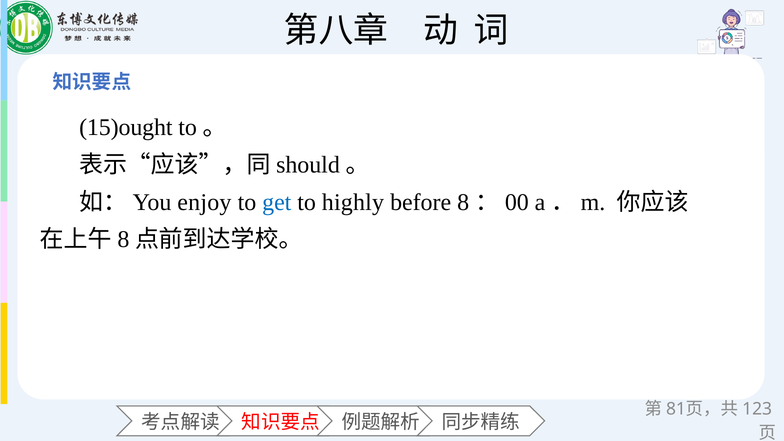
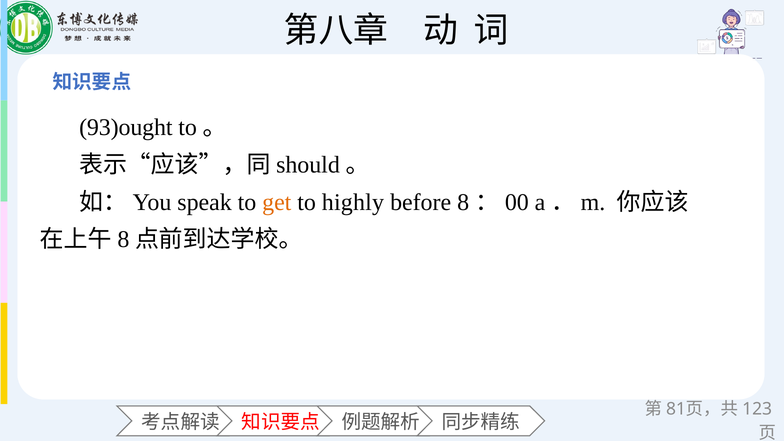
15)ought: 15)ought -> 93)ought (126, 128)
enjoy: enjoy -> speak (205, 202)
get colour: blue -> orange (277, 202)
